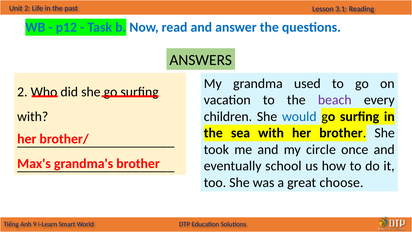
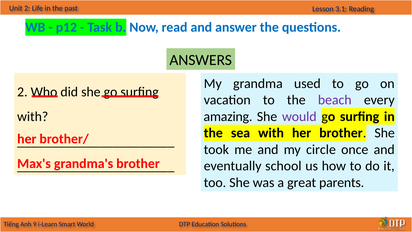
children: children -> amazing (228, 116)
would colour: blue -> purple (299, 116)
choose: choose -> parents (342, 182)
